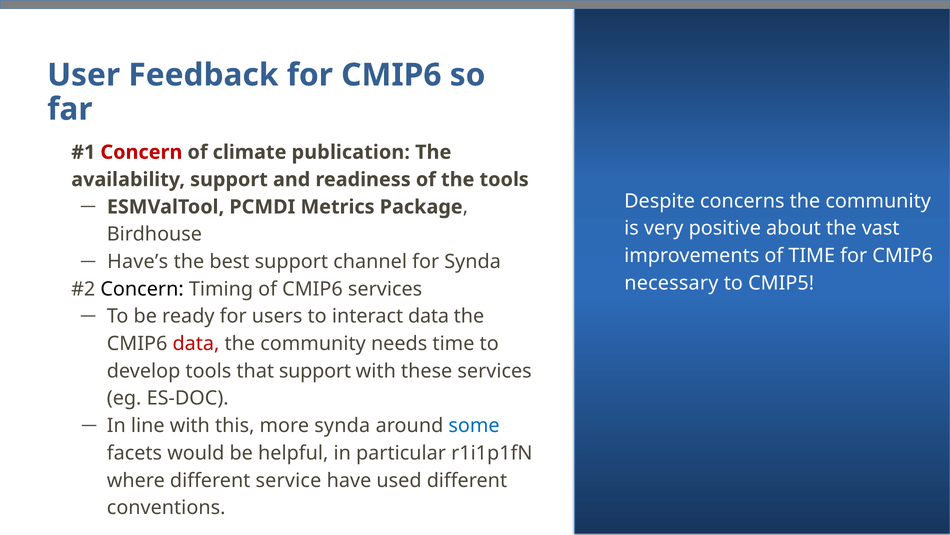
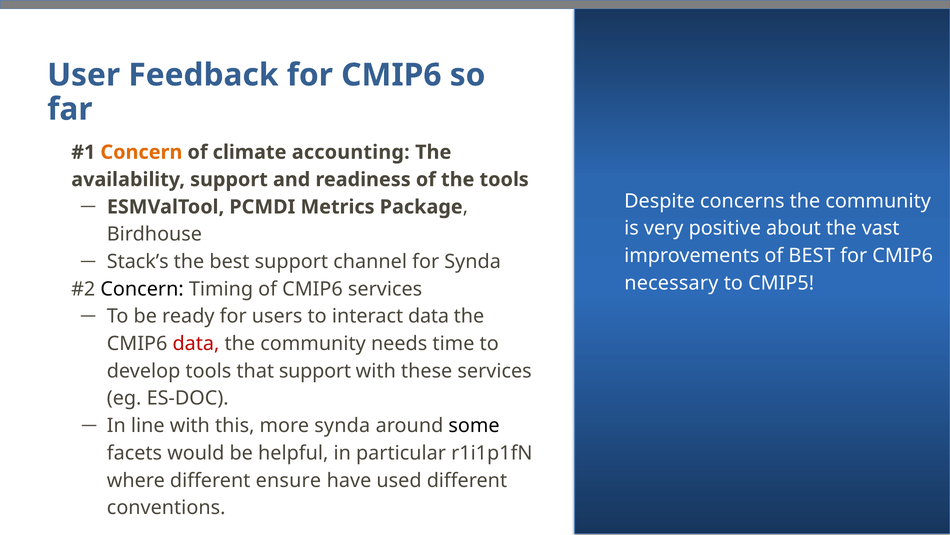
Concern colour: red -> orange (141, 152)
publication: publication -> accounting (351, 152)
of TIME: TIME -> BEST (812, 255)
Have’s: Have’s -> Stack’s (138, 261)
some colour: blue -> black (474, 425)
service: service -> ensure (288, 480)
